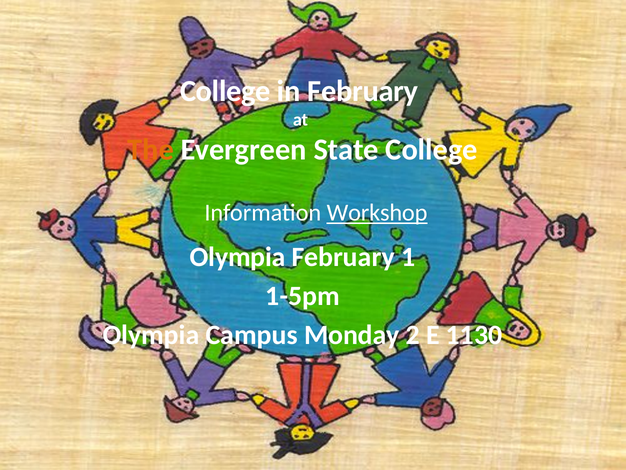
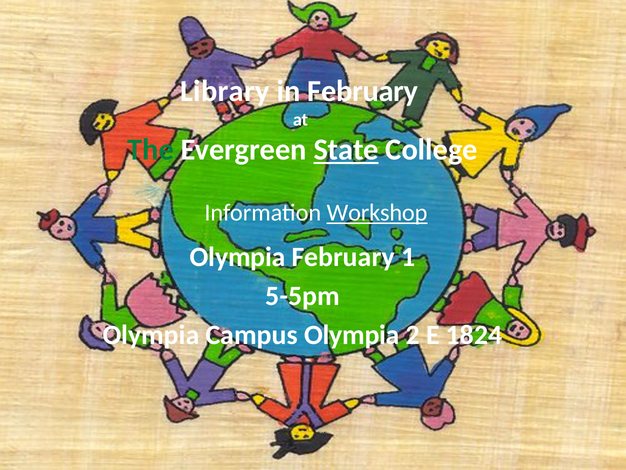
College: College -> Library (225, 91)
The colour: orange -> green (151, 150)
State underline: none -> present (346, 150)
1-5pm: 1-5pm -> 5-5pm (303, 296)
Campus Monday: Monday -> Olympia (352, 335)
1130: 1130 -> 1824 (474, 335)
